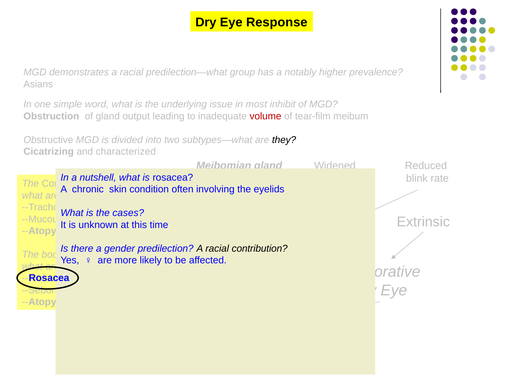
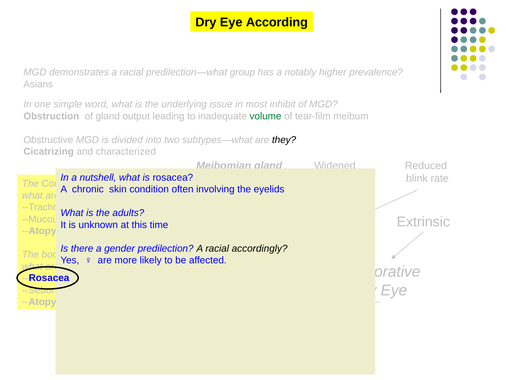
Response: Response -> According (277, 22)
volume colour: red -> green (266, 116)
cases: cases -> adults (128, 213)
contribution: contribution -> accordingly (260, 248)
